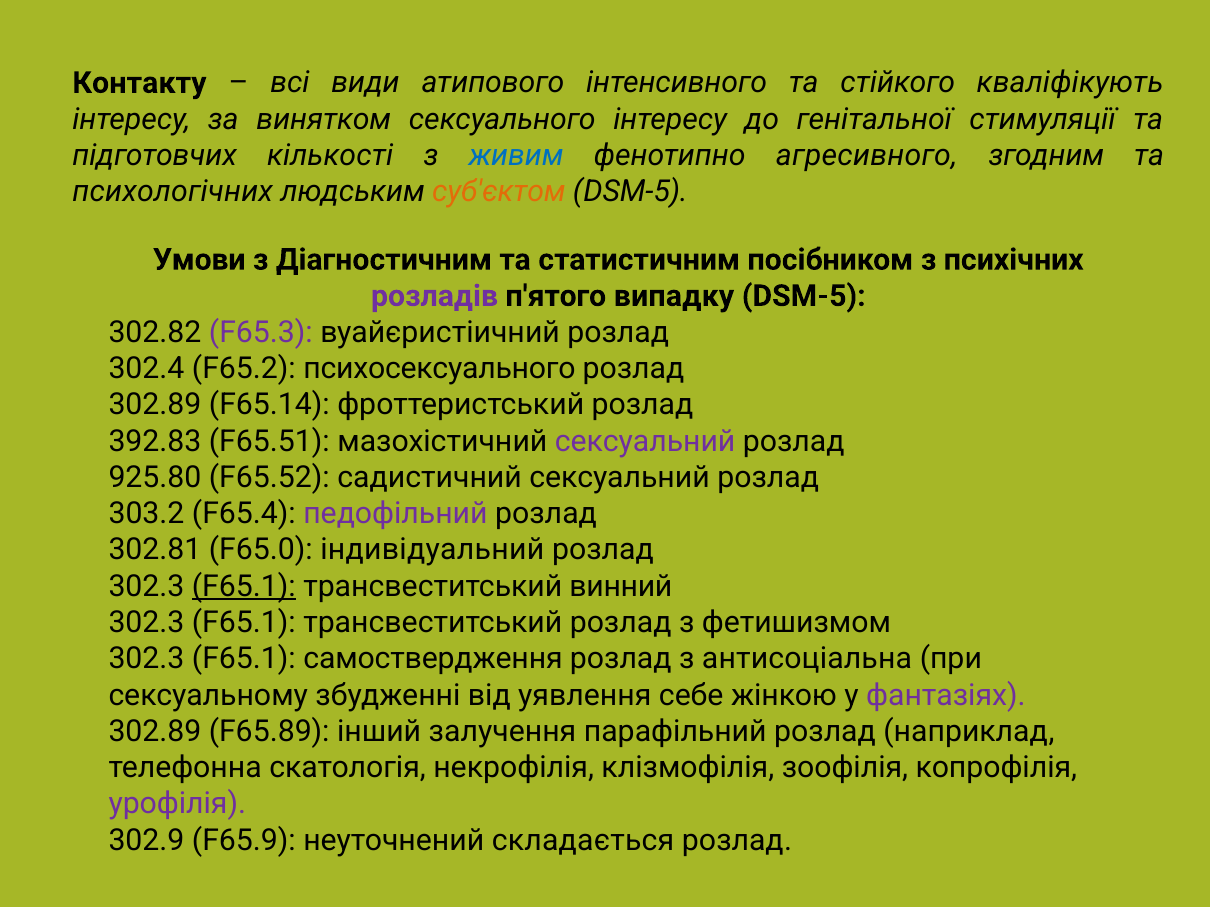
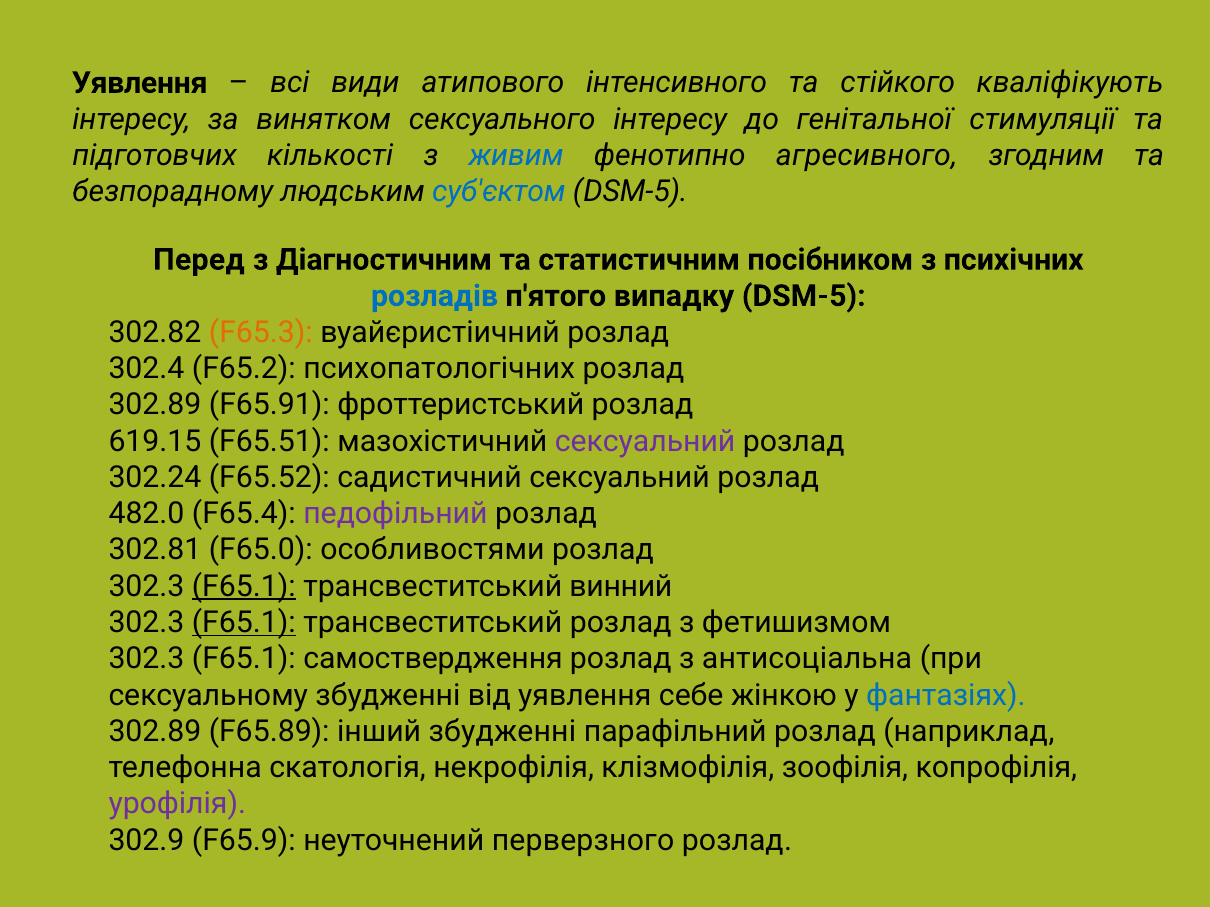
Контакту: Контакту -> Уявлення (140, 83)
психологічних: психологічних -> безпорадному (173, 192)
суб'єктом colour: orange -> blue (499, 192)
Умови: Умови -> Перед (199, 260)
розладів colour: purple -> blue (435, 296)
F65.3 colour: purple -> orange (261, 332)
психосексуального: психосексуального -> психопатологічних (439, 369)
F65.14: F65.14 -> F65.91 (269, 405)
392.83: 392.83 -> 619.15 (155, 441)
925.80: 925.80 -> 302.24 (155, 478)
303.2: 303.2 -> 482.0 (146, 514)
індивідуальний: індивідуальний -> особливостями (432, 550)
F65.1 underline: none -> present (244, 623)
фантазіях colour: purple -> blue (946, 695)
інший залучення: залучення -> збудженні (502, 732)
складається: складається -> перверзного (583, 841)
